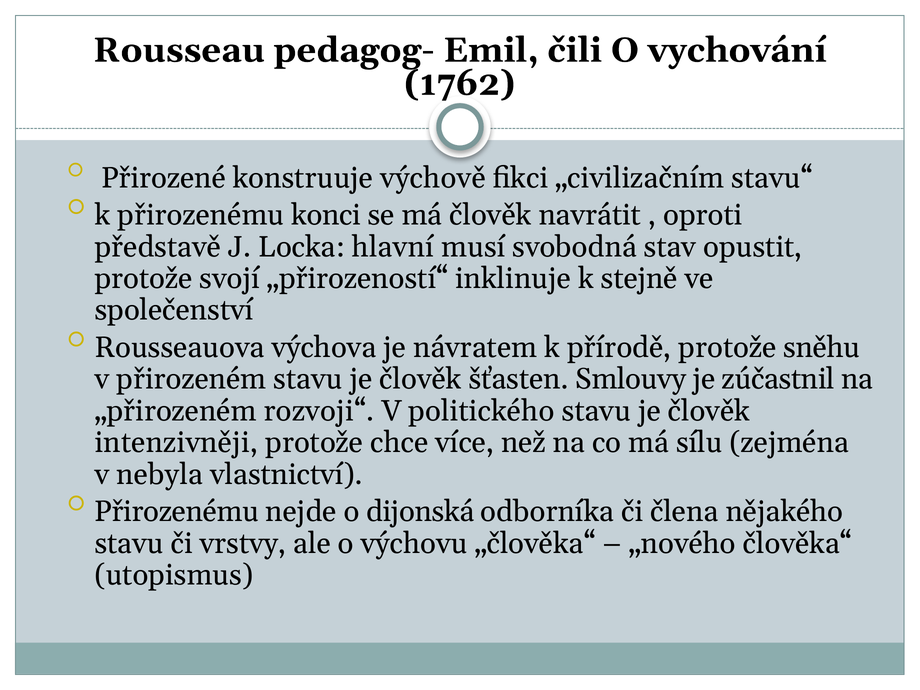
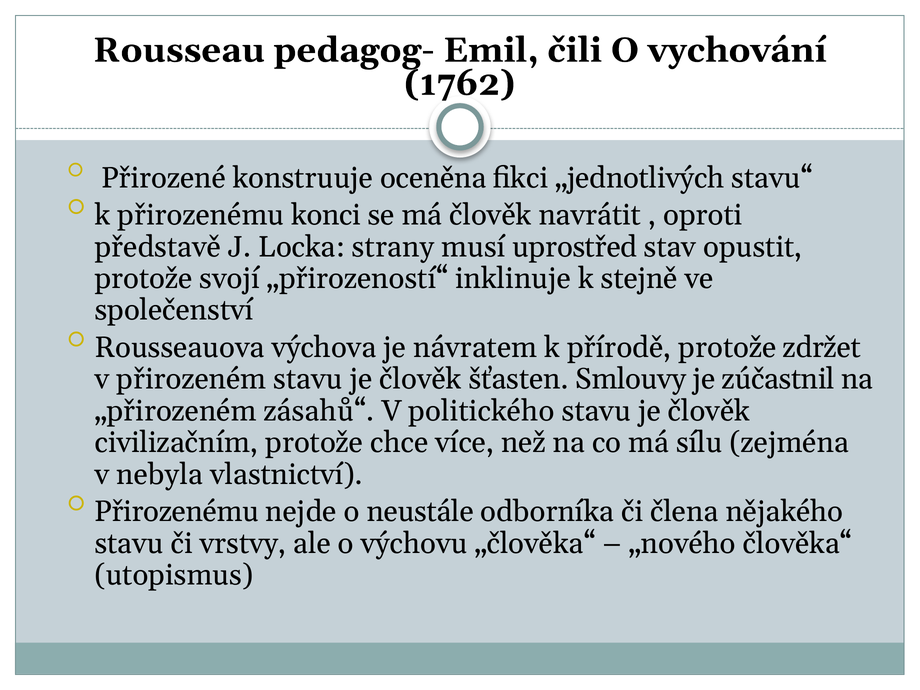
výchově: výchově -> oceněna (433, 178)
„civilizačním: „civilizačním -> „jednotlivých (640, 178)
hlavní: hlavní -> strany (393, 247)
svobodná: svobodná -> uprostřed (575, 247)
sněhu: sněhu -> zdržet (822, 348)
rozvoji“: rozvoji“ -> zásahů“ (319, 411)
intenzivněji: intenzivněji -> civilizačním (176, 443)
dijonská: dijonská -> neustále (420, 512)
